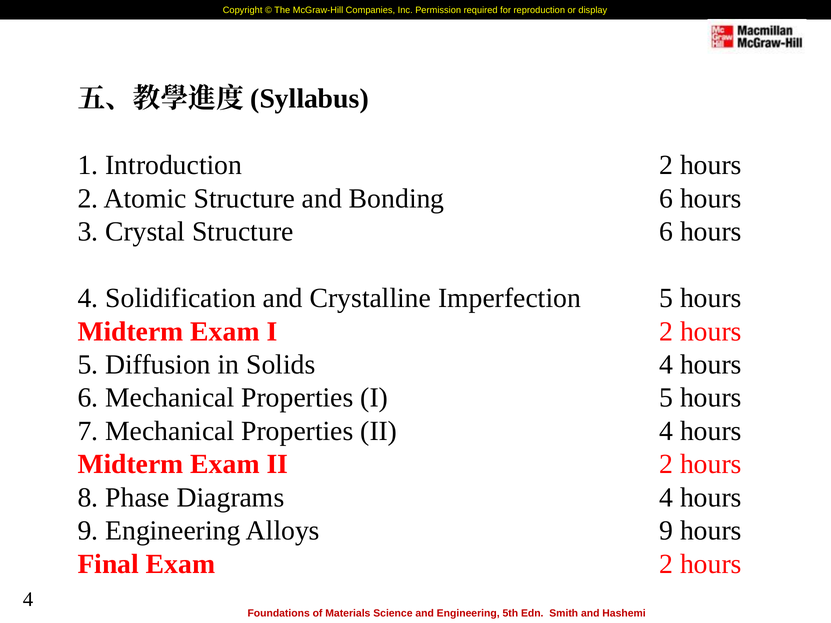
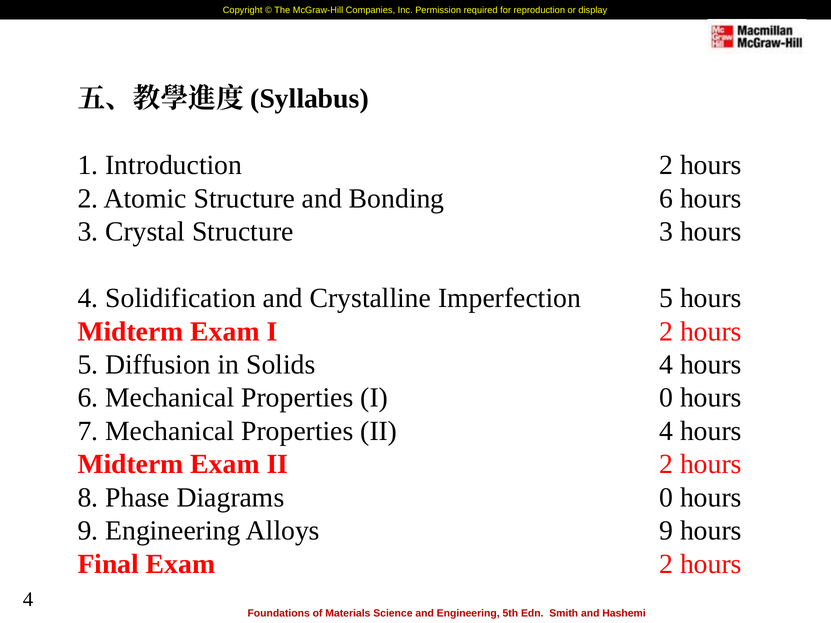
Structure 6: 6 -> 3 (666, 232)
I 5: 5 -> 0 (666, 398)
Diagrams 4: 4 -> 0 (666, 498)
